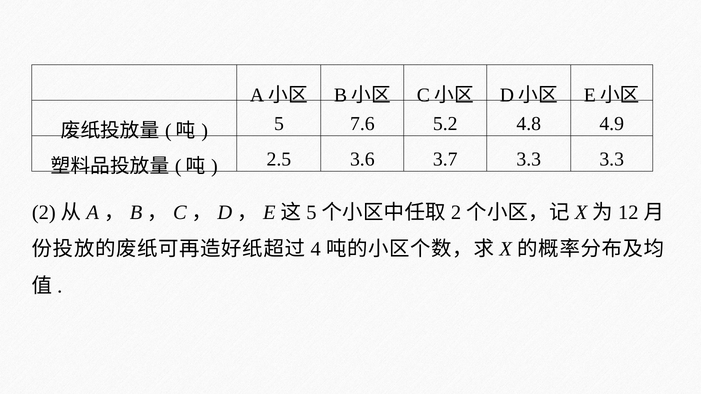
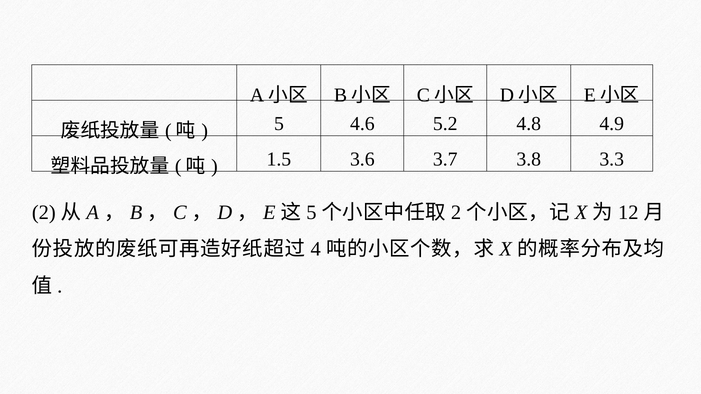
7.6: 7.6 -> 4.6 (362, 124)
2.5: 2.5 -> 1.5 (279, 159)
3.7 3.3: 3.3 -> 3.8 (529, 159)
